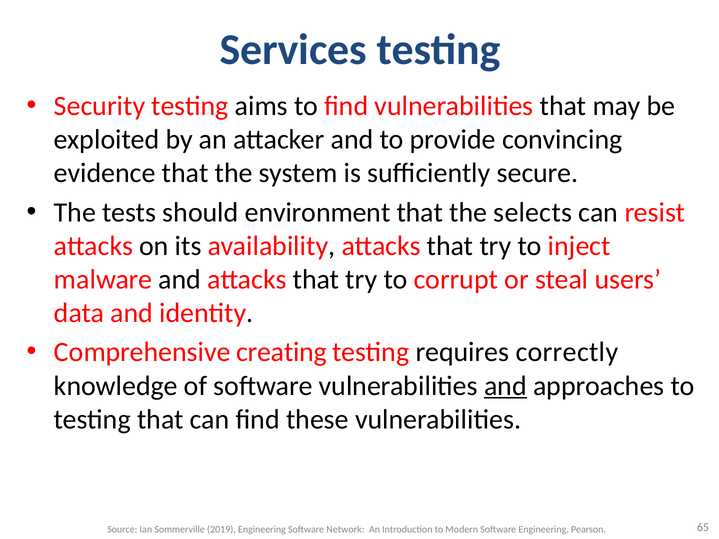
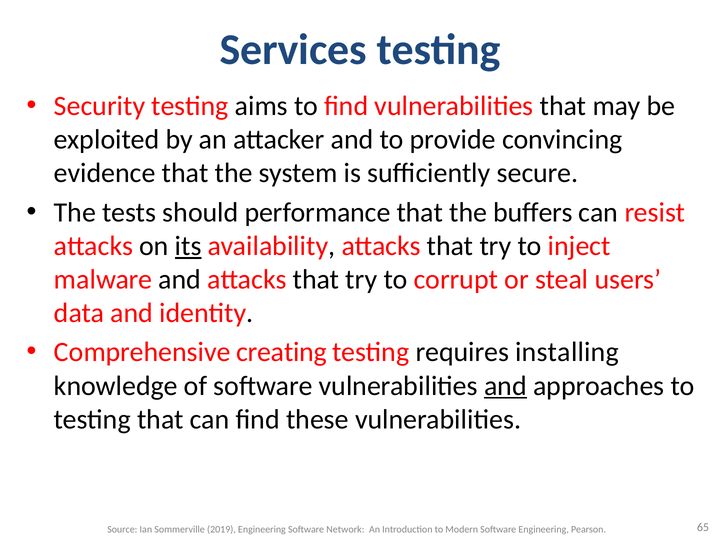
environment: environment -> performance (318, 213)
selects: selects -> buffers (533, 213)
its underline: none -> present (188, 246)
correctly: correctly -> installing (567, 352)
